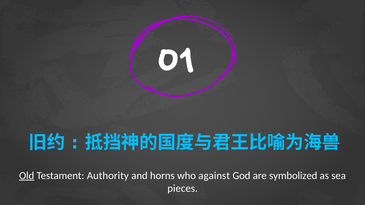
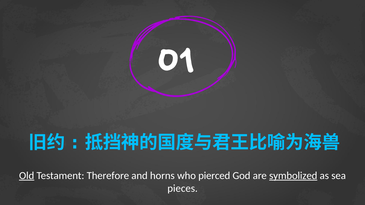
Authority: Authority -> Therefore (108, 176)
against: against -> pierced (214, 176)
symbolized underline: none -> present (293, 176)
